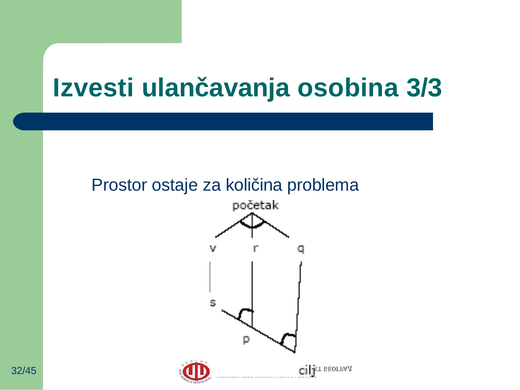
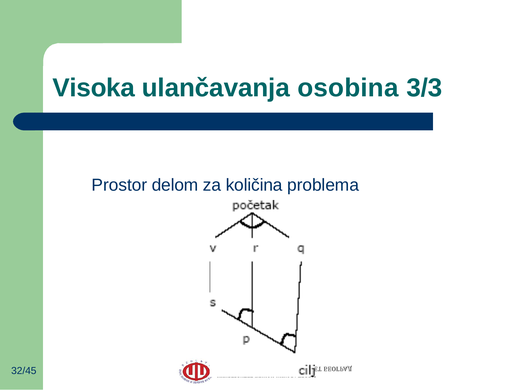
Izvesti: Izvesti -> Visoka (94, 88)
ostaje: ostaje -> delom (175, 185)
